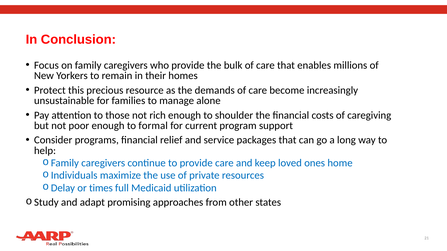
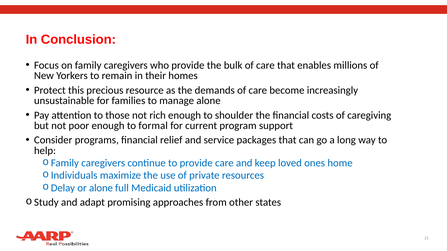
or times: times -> alone (101, 188)
